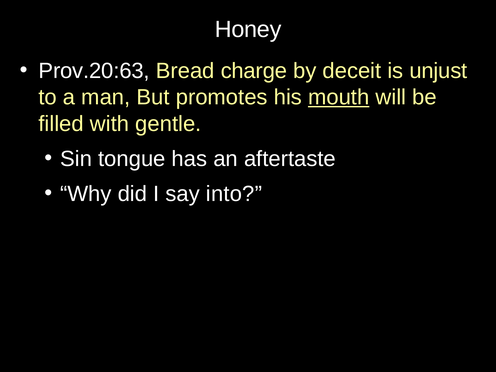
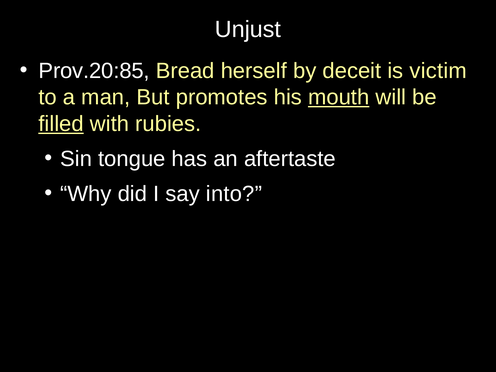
Honey: Honey -> Unjust (248, 29)
Prov.20:63: Prov.20:63 -> Prov.20:85 (94, 71)
charge: charge -> herself (254, 71)
unjust: unjust -> victim (438, 71)
filled underline: none -> present (61, 124)
gentle: gentle -> rubies (168, 124)
